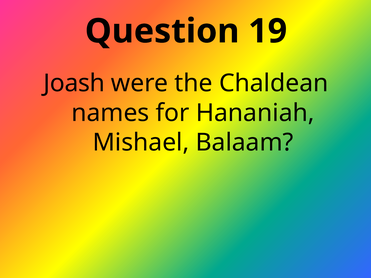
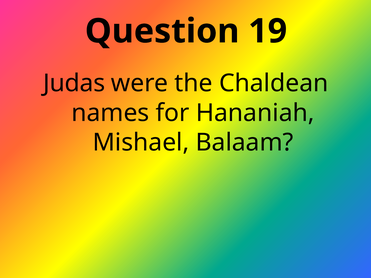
Joash: Joash -> Judas (74, 83)
